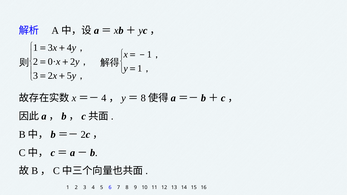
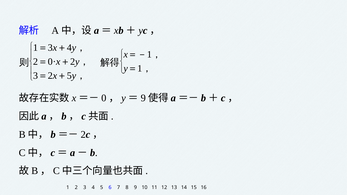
4: 4 -> 0 (104, 98)
8: 8 -> 9 (143, 98)
